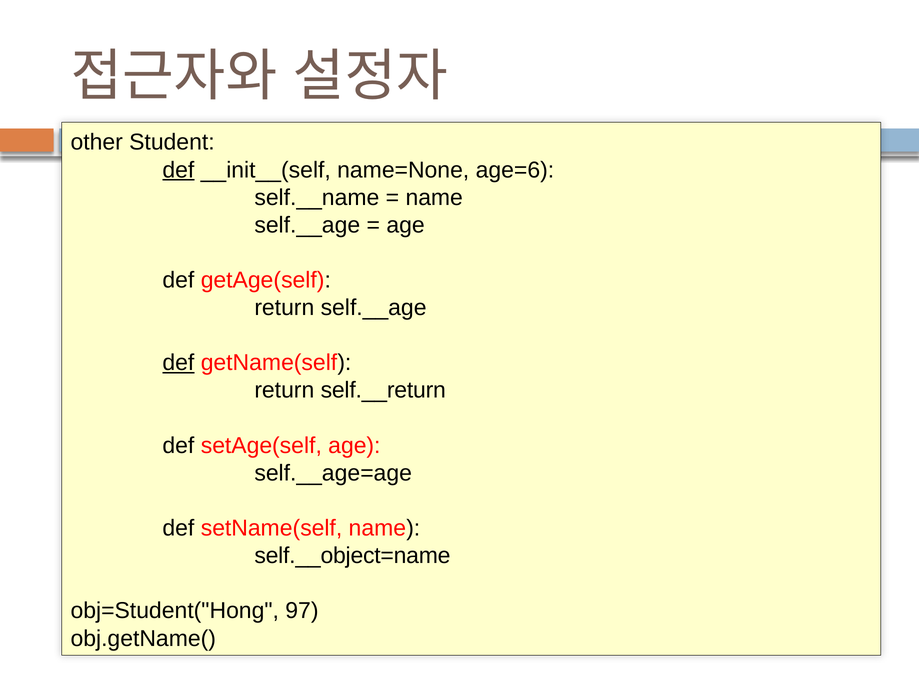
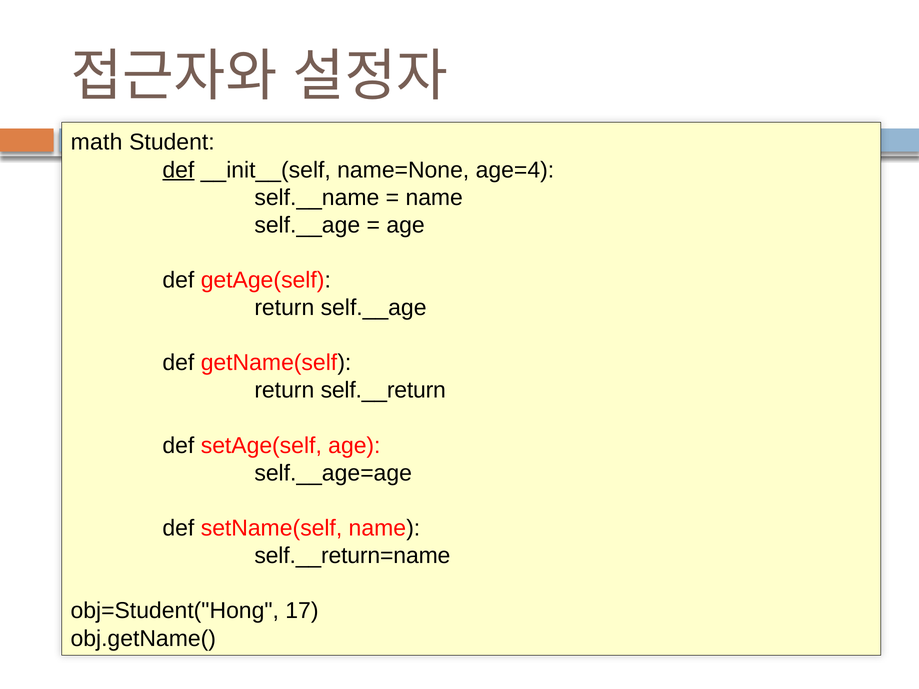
other: other -> math (97, 142)
age=6: age=6 -> age=4 (515, 170)
def underline: present -> none (178, 363)
self.__object=name: self.__object=name -> self.__return=name (352, 556)
97: 97 -> 17 (302, 611)
